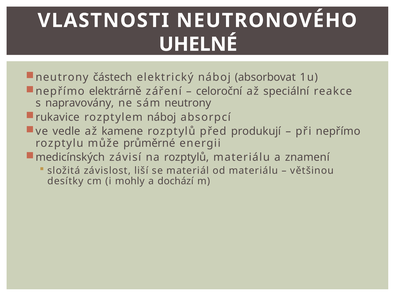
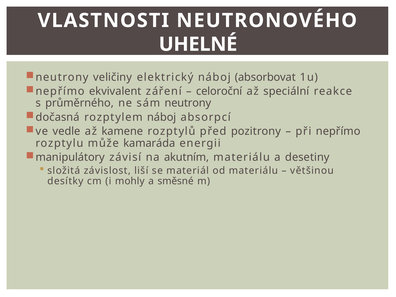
částech: částech -> veličiny (113, 77)
elektrárně: elektrárně -> ekvivalent (115, 91)
napravovány: napravovány -> průměrného (80, 103)
rukavice: rukavice -> dočasná (58, 117)
produkují: produkují -> pozitrony (256, 131)
průměrné: průměrné -> kamaráda (149, 143)
medicínských: medicínských -> manipulátory (70, 157)
na rozptylů: rozptylů -> akutním (187, 157)
znamení: znamení -> desetiny (307, 157)
dochází: dochází -> směsné (176, 181)
